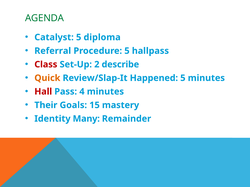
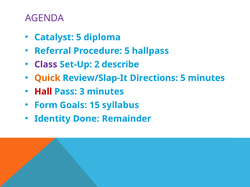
AGENDA colour: green -> purple (45, 18)
Class colour: red -> purple (46, 65)
Happened: Happened -> Directions (154, 78)
4: 4 -> 3 (82, 92)
Their: Their -> Form (46, 105)
mastery: mastery -> syllabus (121, 105)
Many: Many -> Done (86, 119)
